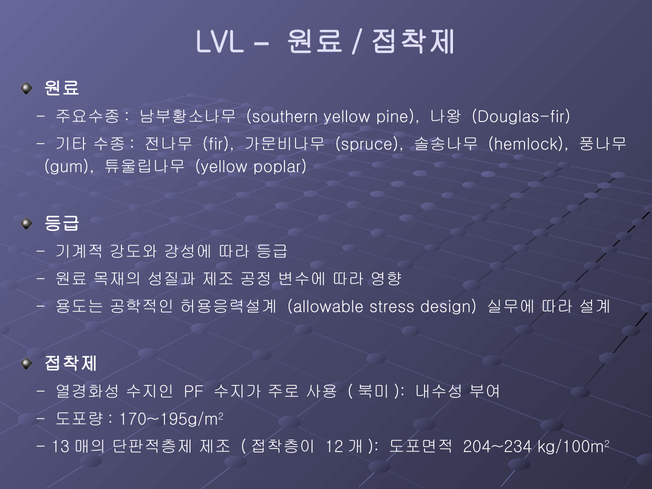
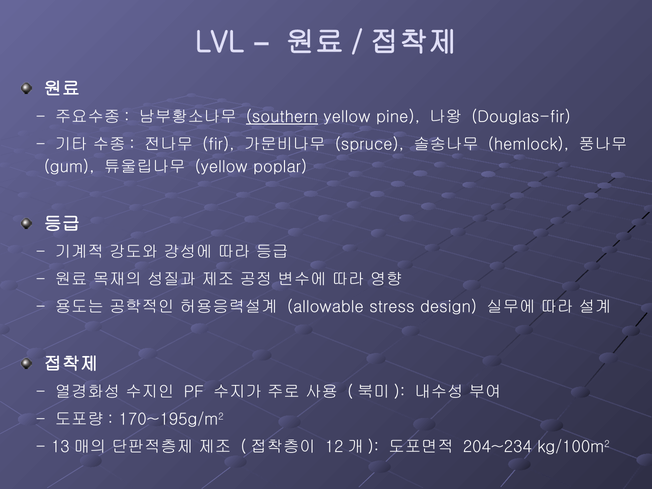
southern underline: none -> present (282, 117)
